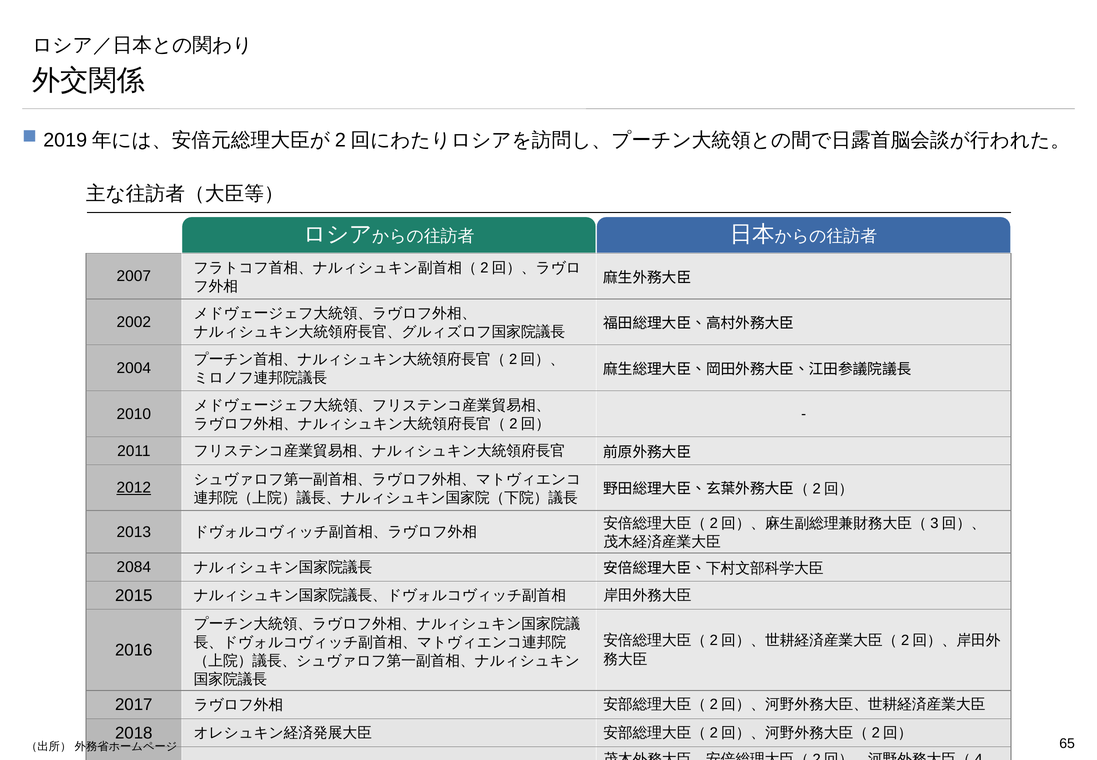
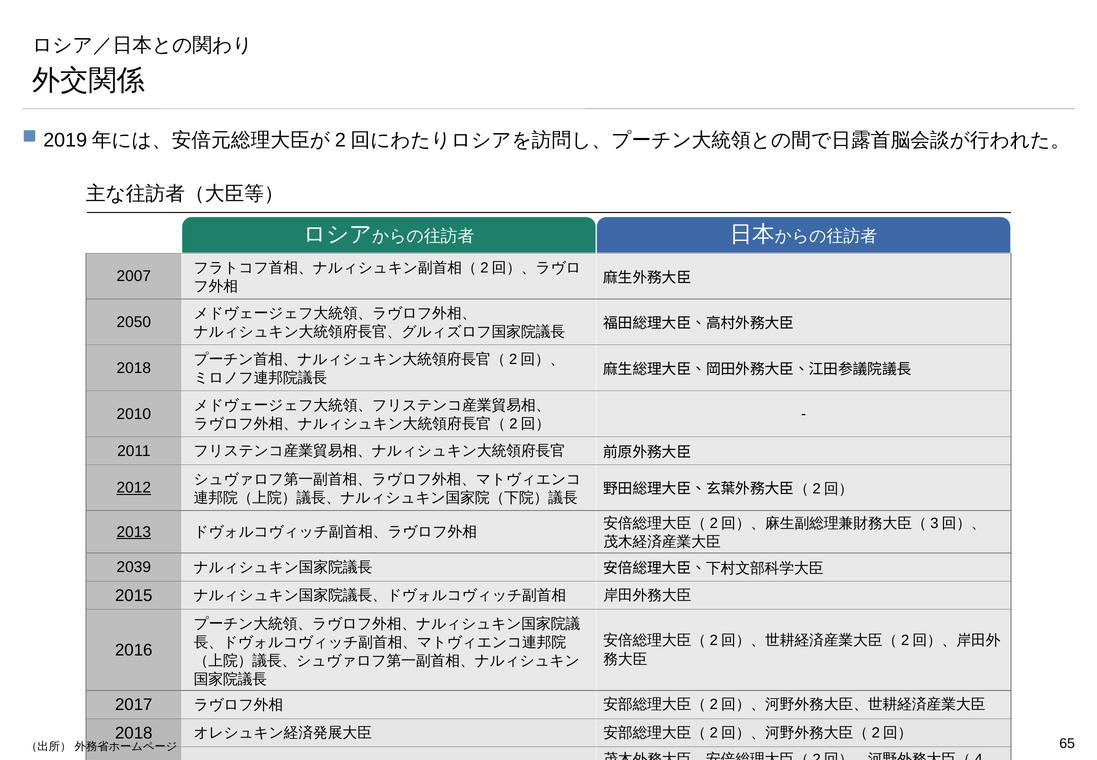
2002: 2002 -> 2050 (134, 322)
2004: 2004 -> 2018 (134, 368)
2013 underline: none -> present (134, 532)
2084: 2084 -> 2039 (134, 567)
